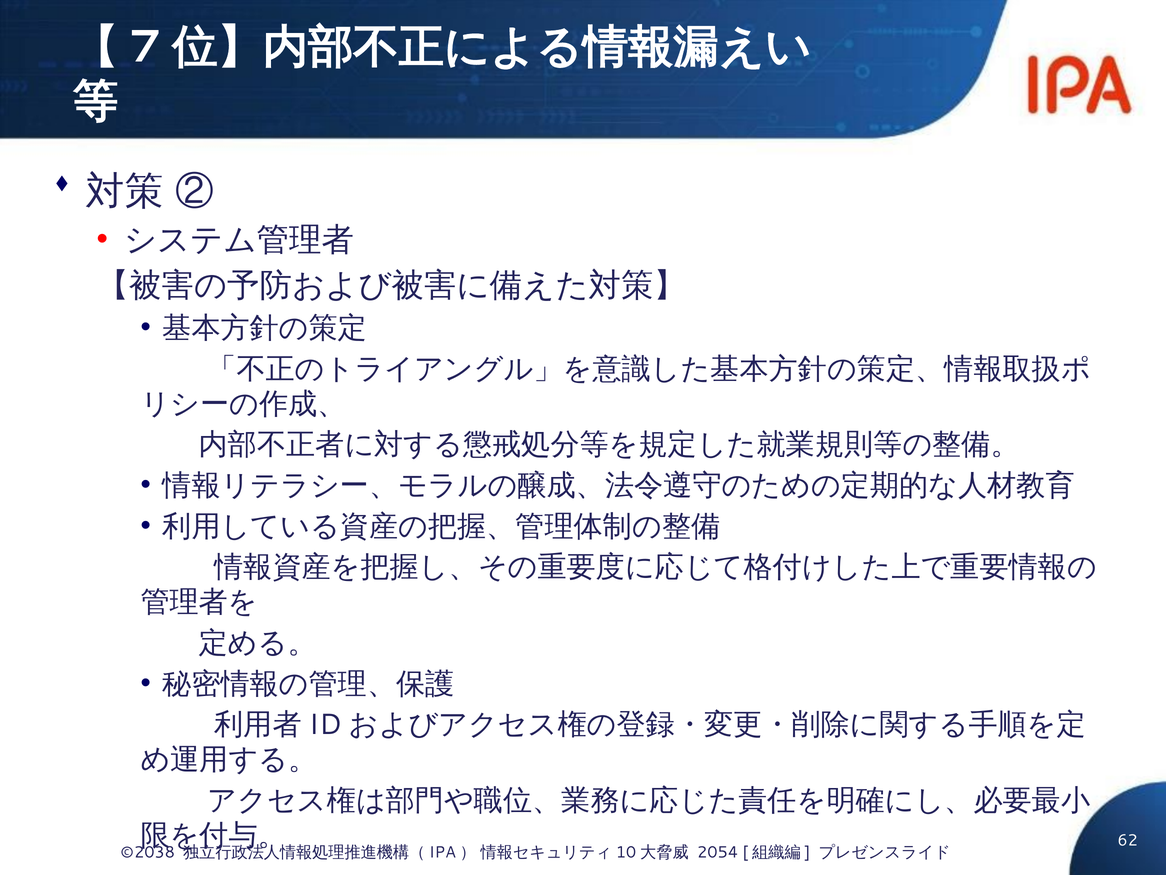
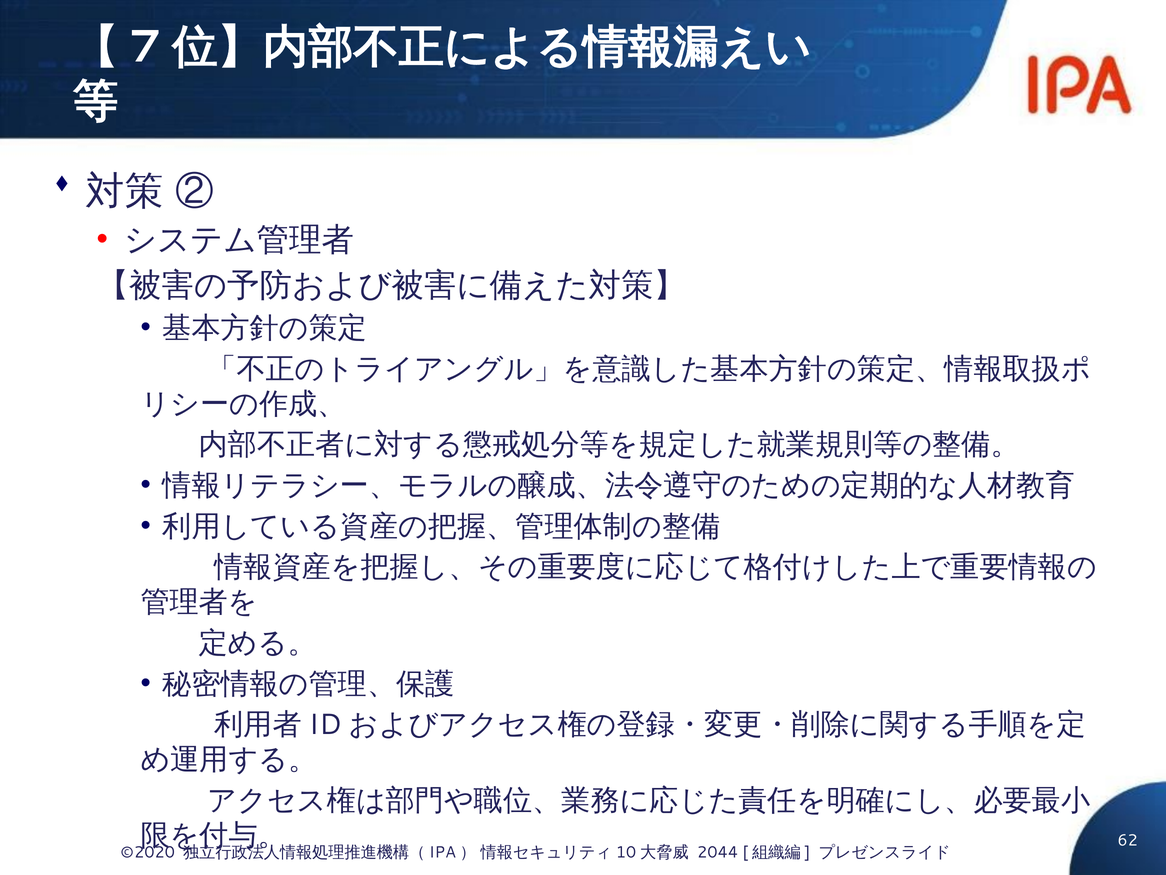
©2038: ©2038 -> ©2020 (148, 852)
2054: 2054 -> 2044 (718, 852)
